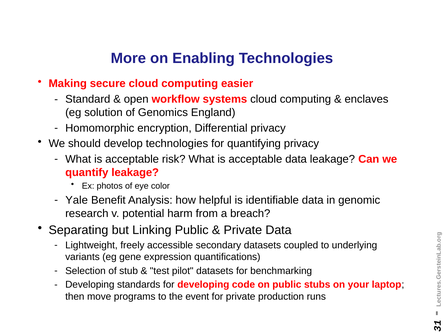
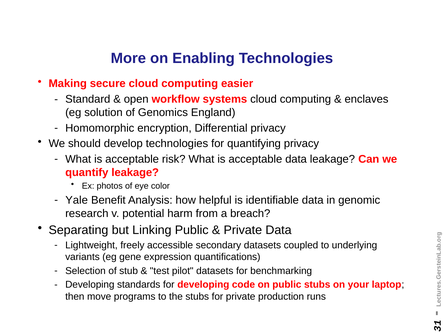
the event: event -> stubs (197, 296)
